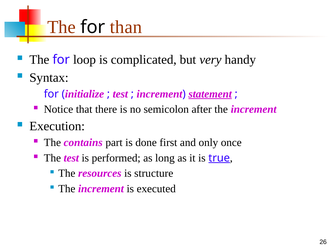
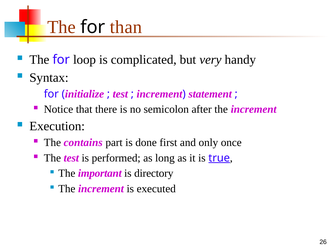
statement underline: present -> none (210, 94)
resources: resources -> important (100, 174)
structure: structure -> directory (154, 174)
